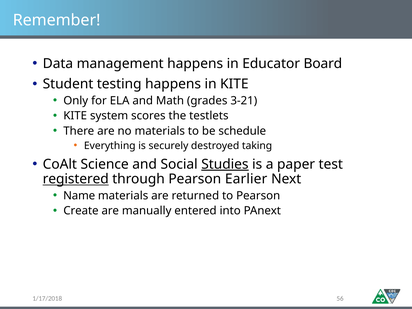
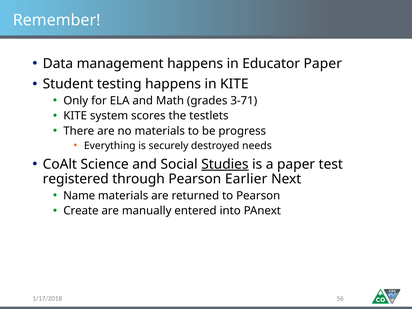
Educator Board: Board -> Paper (323, 64)
3-21: 3-21 -> 3-71 (244, 101)
schedule: schedule -> progress (242, 131)
taking: taking -> needs (257, 146)
registered underline: present -> none (76, 179)
